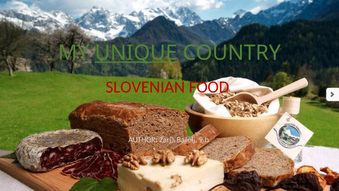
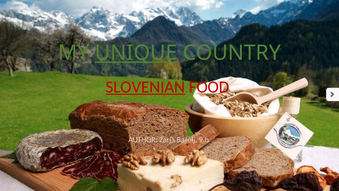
SLOVENIAN underline: none -> present (145, 87)
